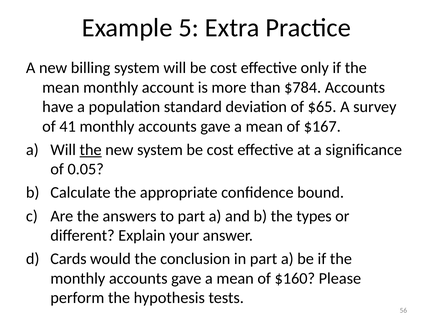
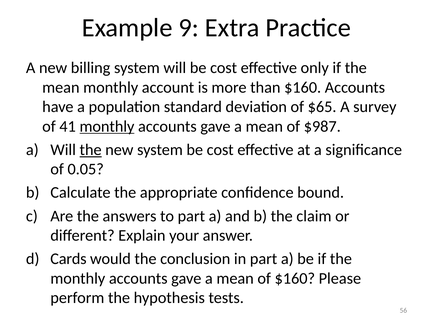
5: 5 -> 9 (189, 28)
than $784: $784 -> $160 (303, 87)
monthly underline: none -> present (107, 126)
$167: $167 -> $987 (322, 126)
types: types -> claim (314, 216)
